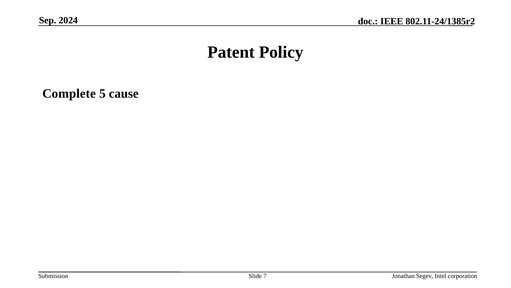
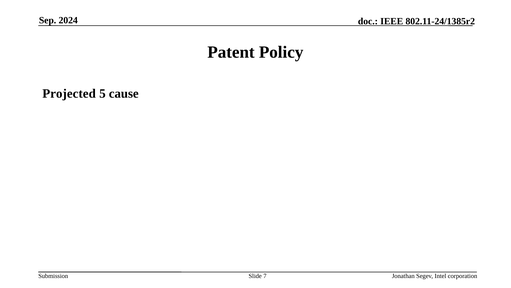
Complete: Complete -> Projected (69, 94)
